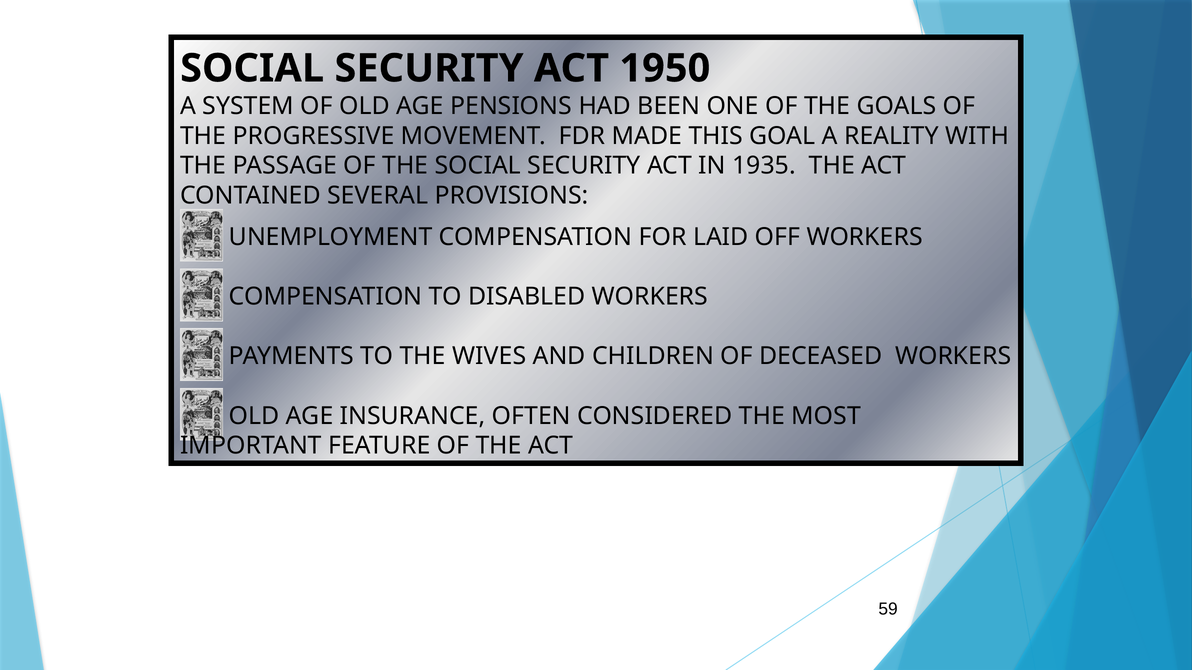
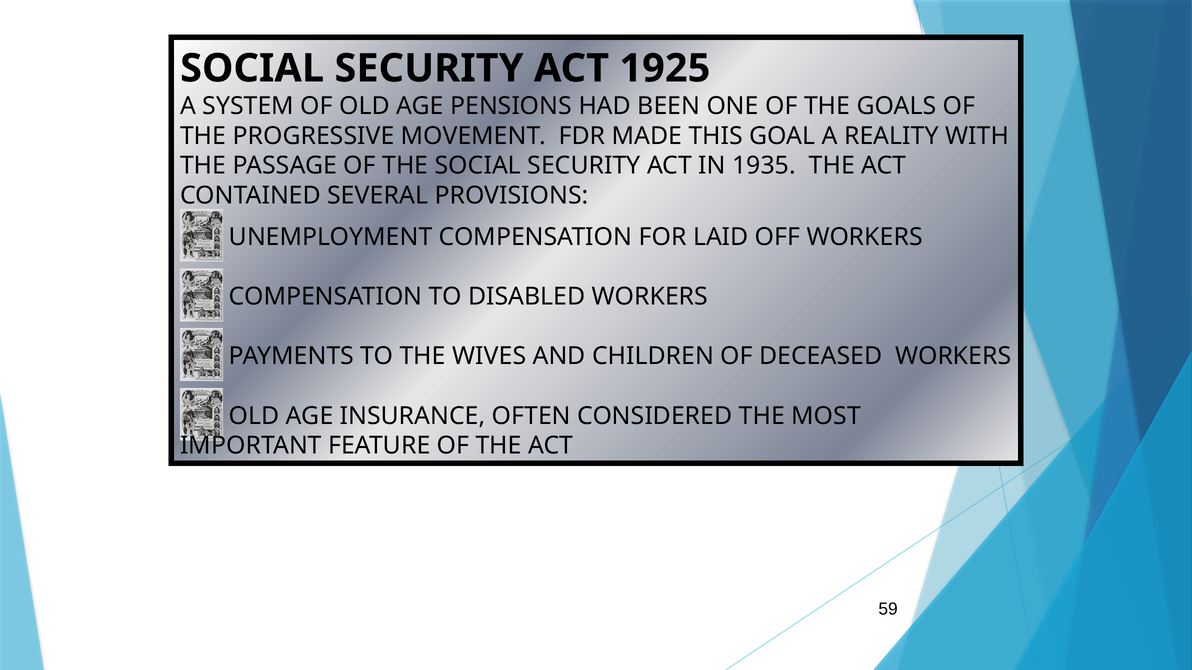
1950: 1950 -> 1925 (665, 68)
